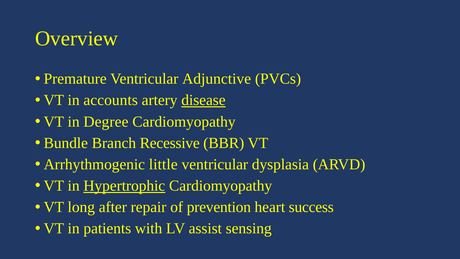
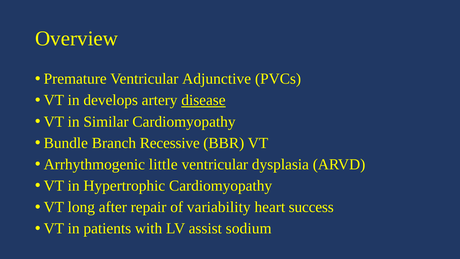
accounts: accounts -> develops (111, 100)
Degree: Degree -> Similar (106, 122)
Hypertrophic underline: present -> none (124, 186)
prevention: prevention -> variability (219, 207)
sensing: sensing -> sodium (249, 228)
